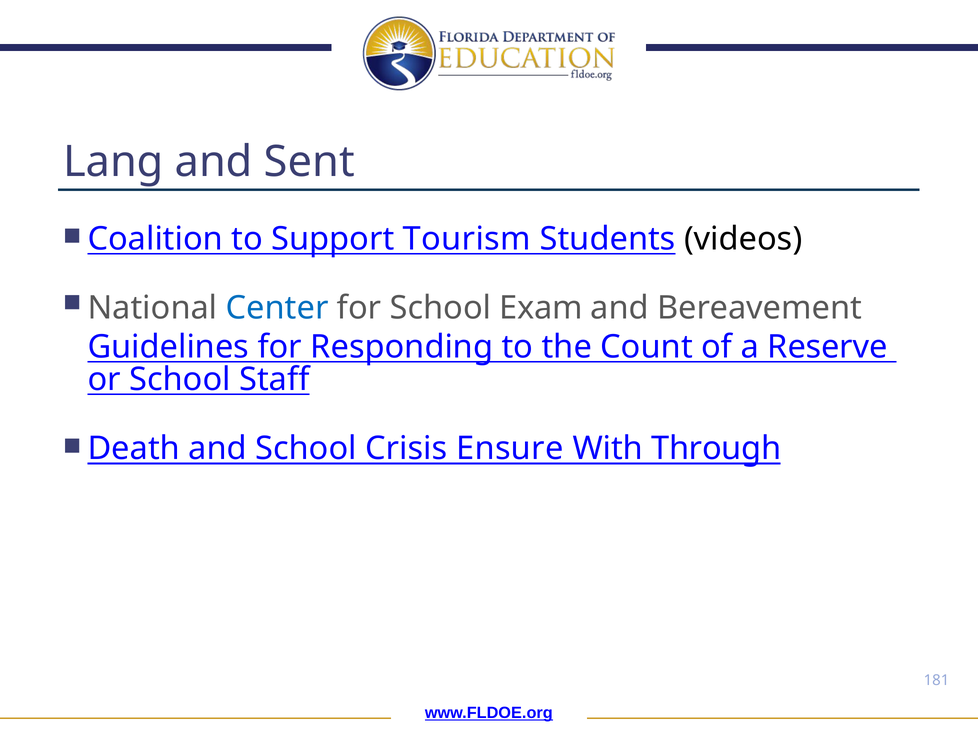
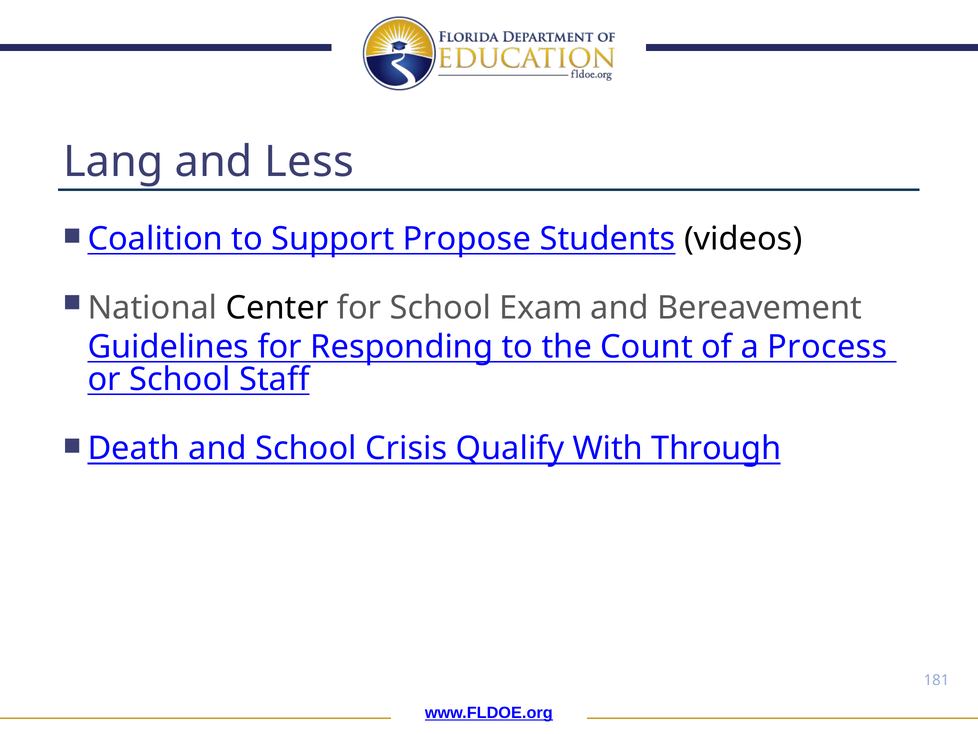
Sent: Sent -> Less (309, 162)
Tourism: Tourism -> Propose (467, 239)
Center colour: blue -> black (277, 308)
Reserve: Reserve -> Process (827, 347)
Ensure: Ensure -> Qualify (510, 448)
